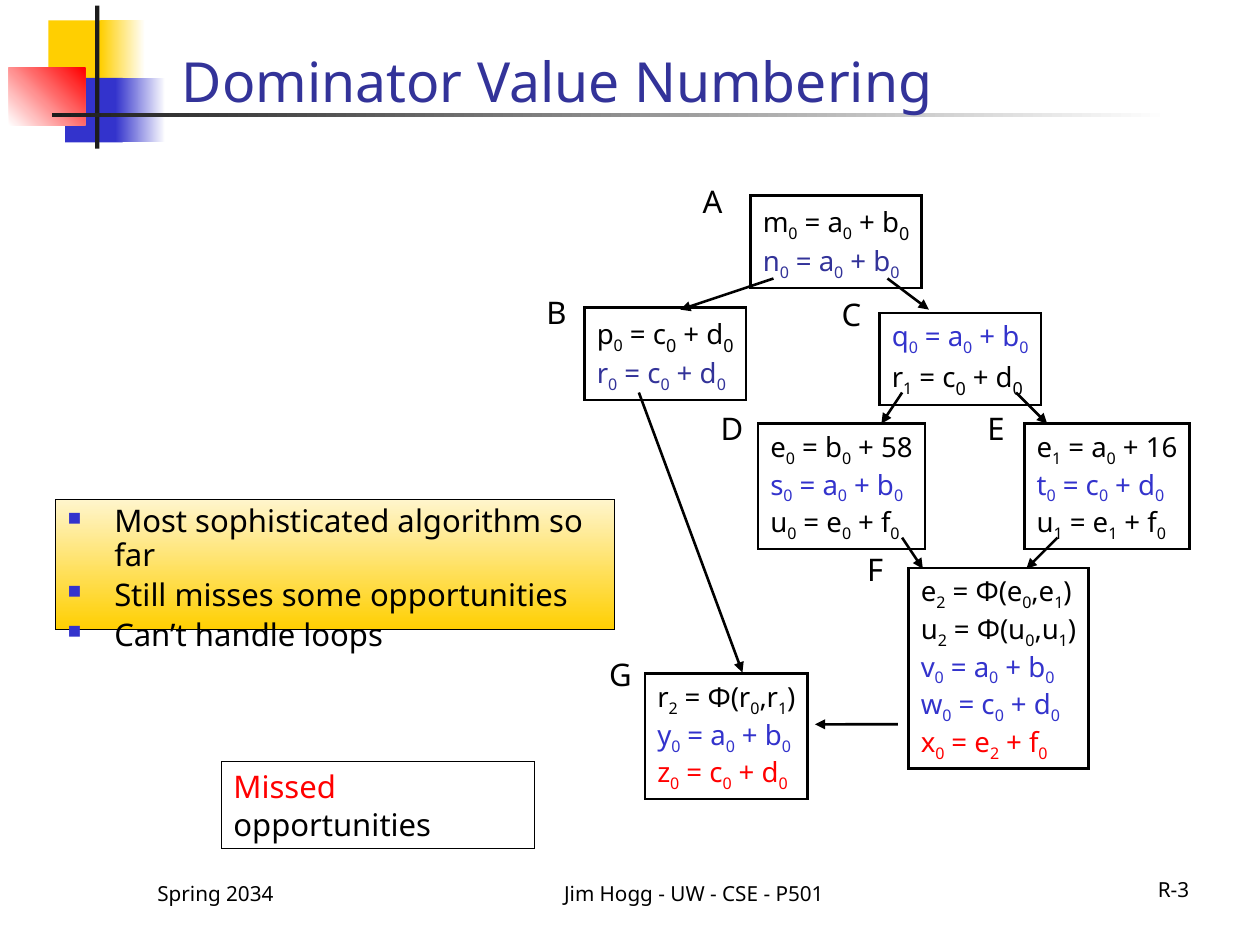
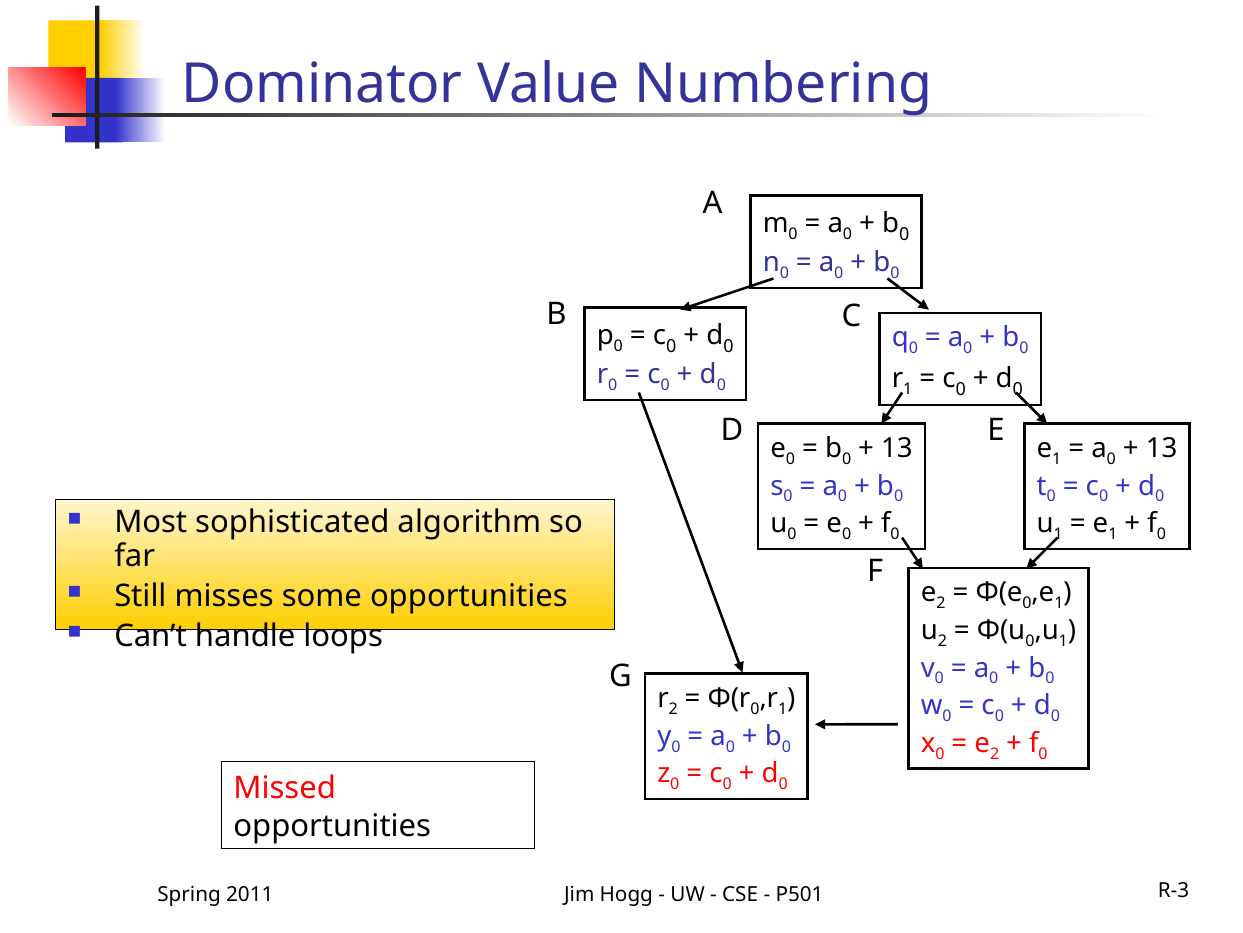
58: 58 -> 13 (897, 448)
16: 16 -> 13 (1162, 448)
2034: 2034 -> 2011 (250, 894)
